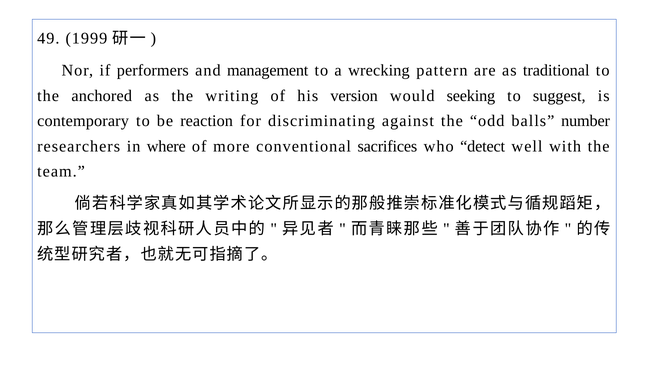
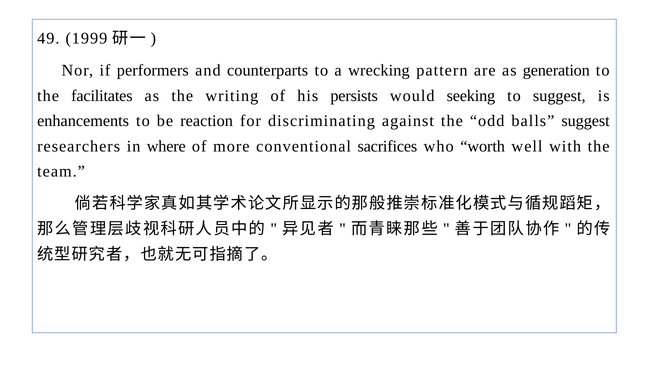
management: management -> counterparts (268, 70)
traditional: traditional -> generation (556, 70)
anchored: anchored -> facilitates (102, 96)
version: version -> persists (354, 96)
contemporary: contemporary -> enhancements (83, 121)
balls number: number -> suggest (586, 121)
detect: detect -> worth (483, 146)
